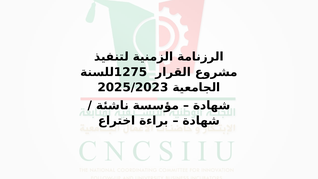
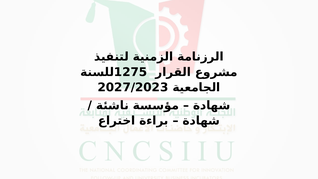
2025/2023: 2025/2023 -> 2027/2023 (133, 87)
